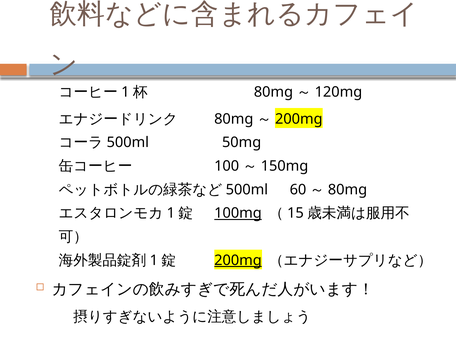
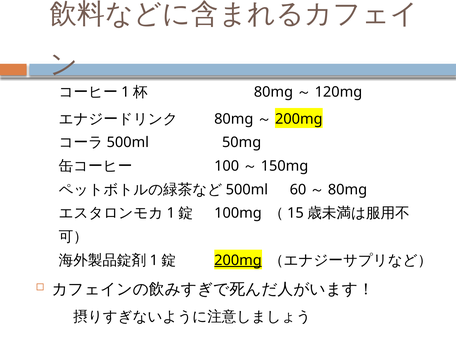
100mg underline: present -> none (238, 213)
